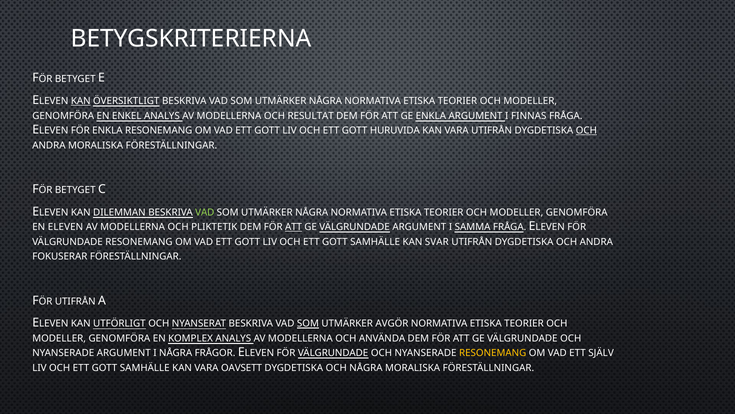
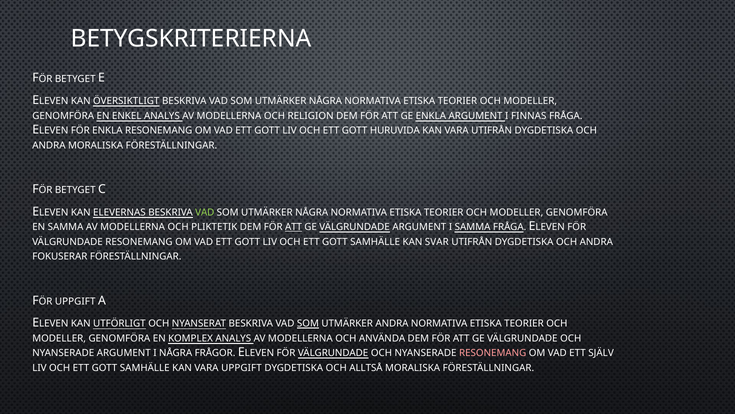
KAN underline: present -> none (81, 101)
RESULTAT: RESULTAT -> RELIGION (311, 116)
OCH underline: present -> none (586, 130)
DILEMMAN: DILEMMAN -> ELEVERNAS (119, 212)
EN ELEVEN: ELEVEN -> SAMMA (66, 227)
FÖR UTIFRÅN: UTIFRÅN -> UPPGIFT (75, 301)
UTMÄRKER AVGÖR: AVGÖR -> ANDRA (392, 323)
RESONEMANG colour: yellow -> pink (493, 353)
VARA OAVSETT: OAVSETT -> UPPGIFT (241, 367)
OCH NÅGRA: NÅGRA -> ALLTSÅ (366, 367)
